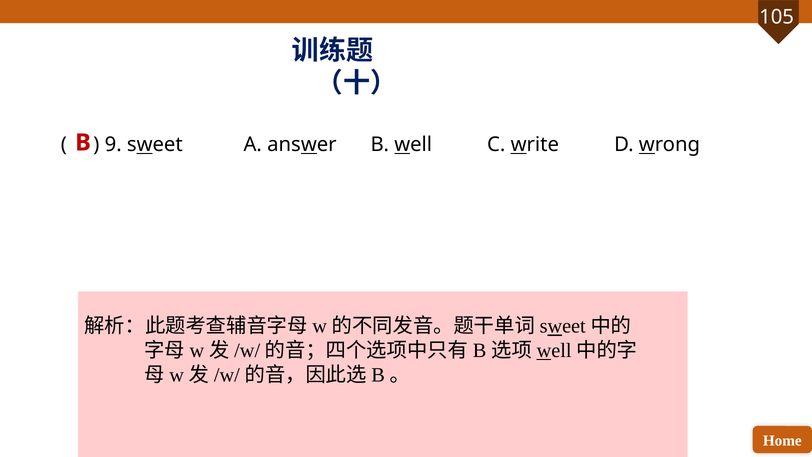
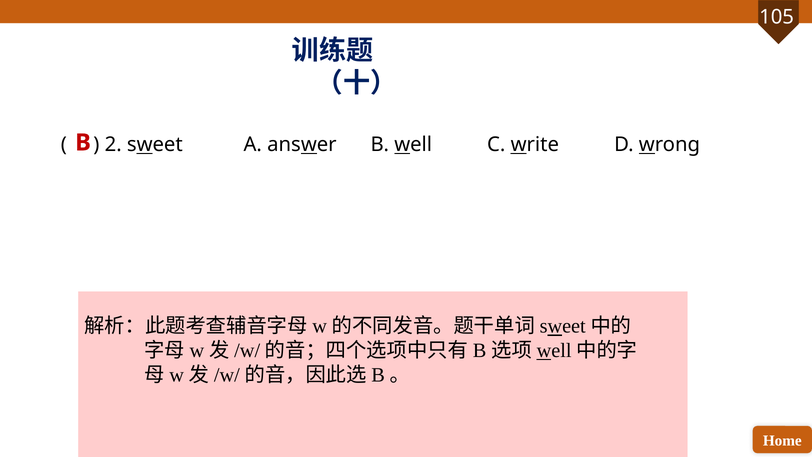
9: 9 -> 2 (113, 144)
